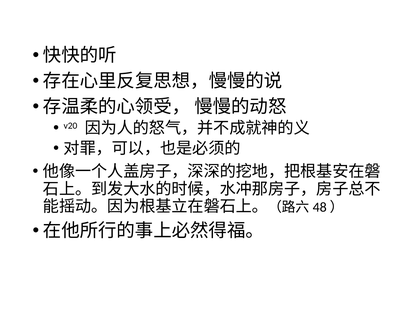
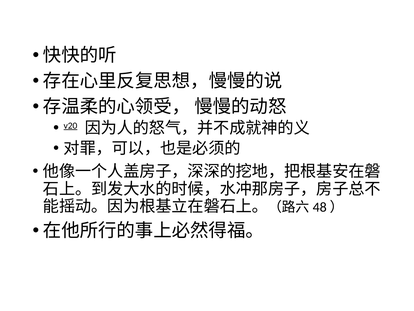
v20 underline: none -> present (70, 125)
